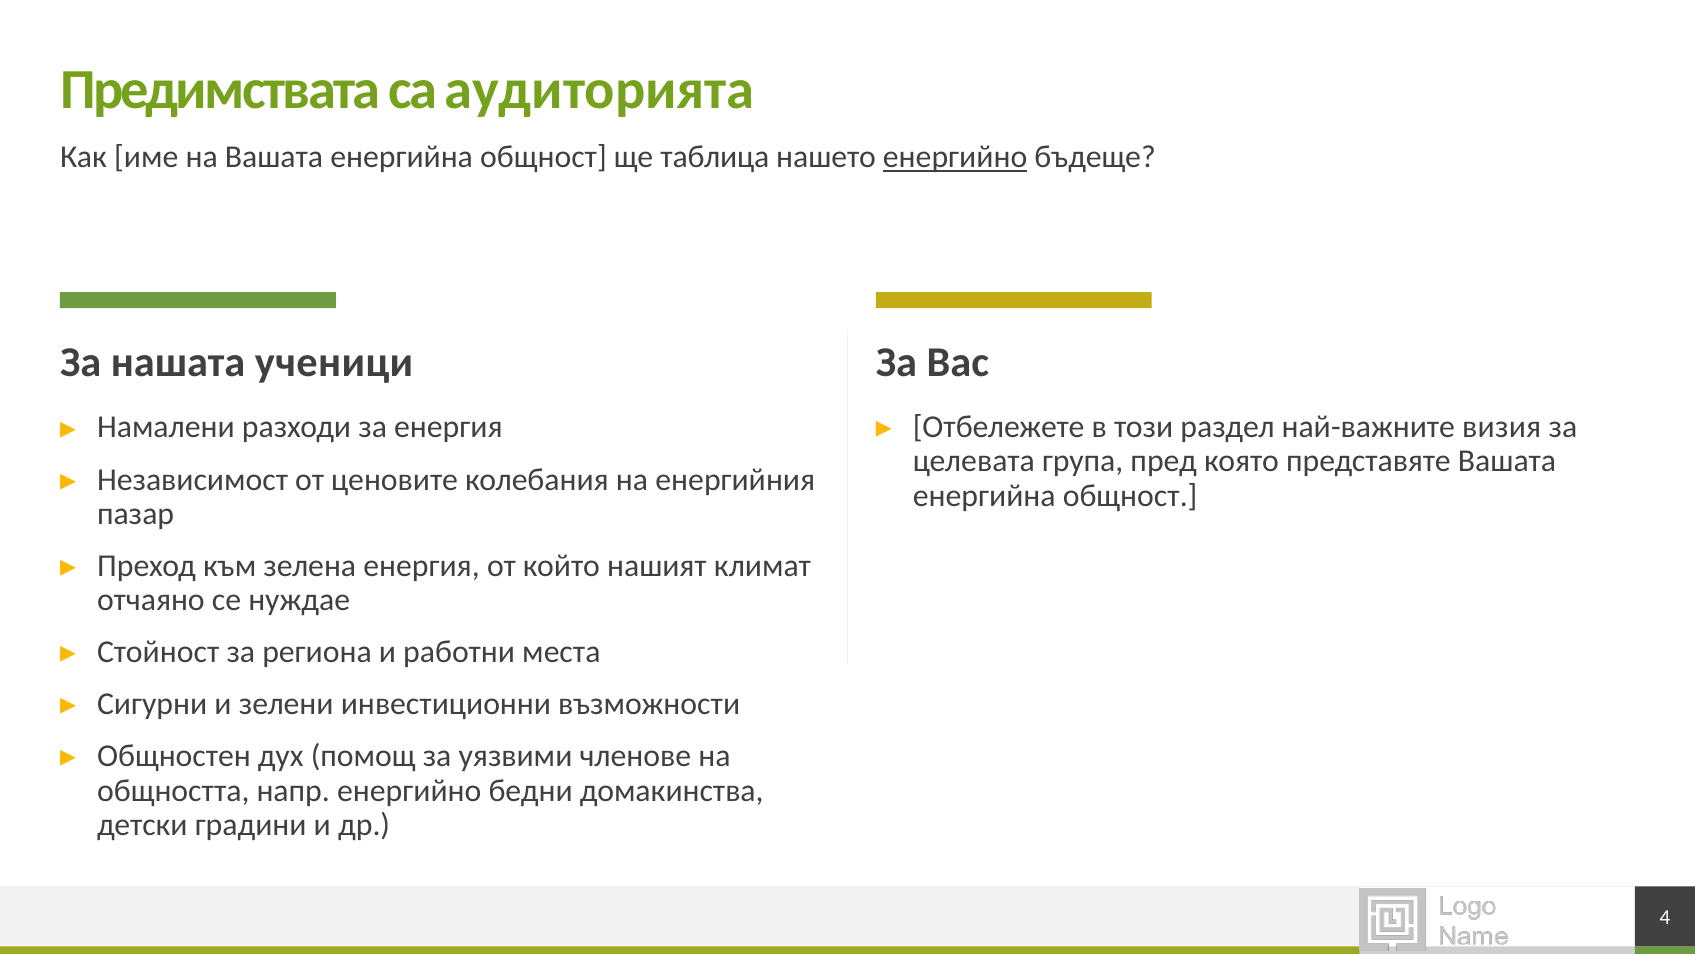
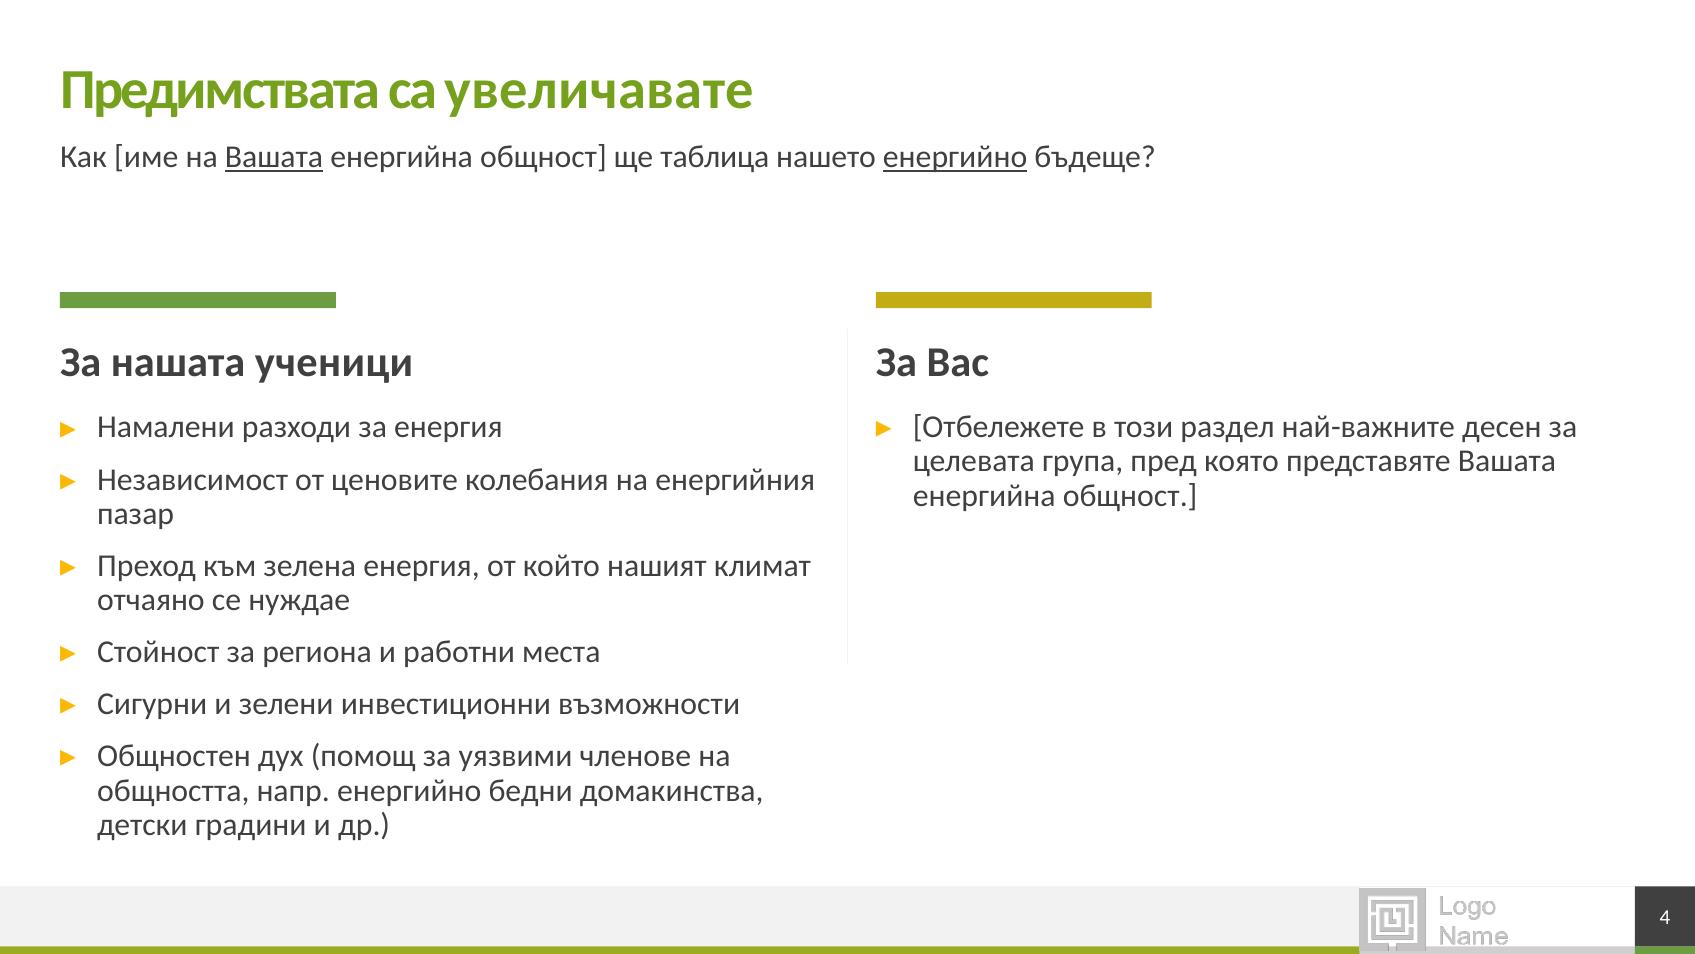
аудиторията: аудиторията -> увеличавате (599, 90)
Вашата underline: none -> present (274, 157)
визия: визия -> десен (1502, 427)
